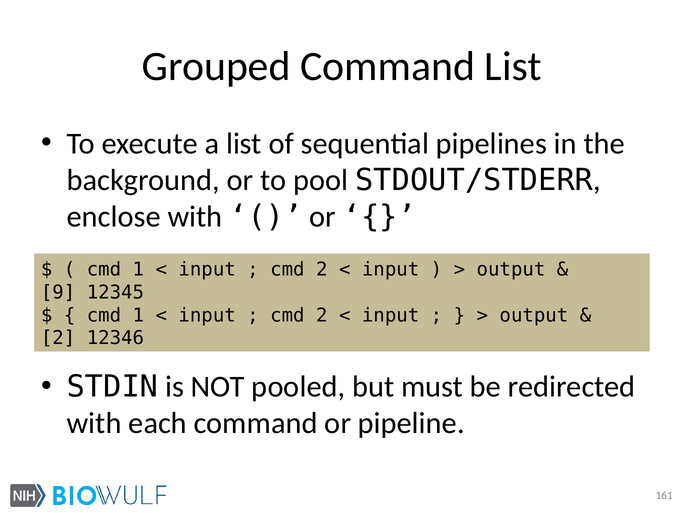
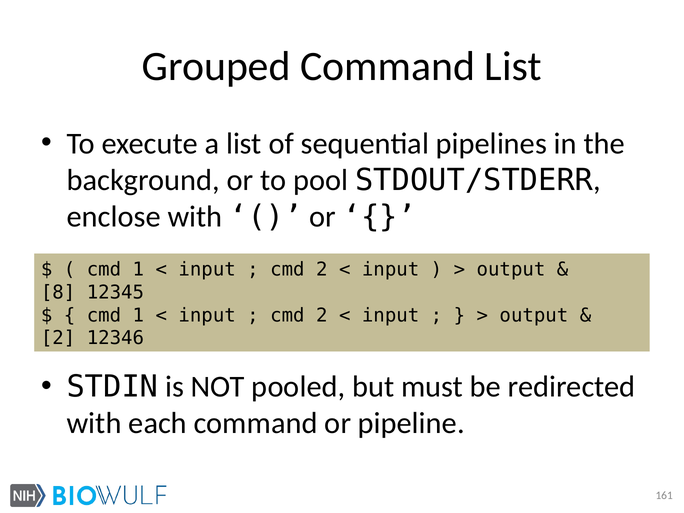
9: 9 -> 8 (58, 292)
